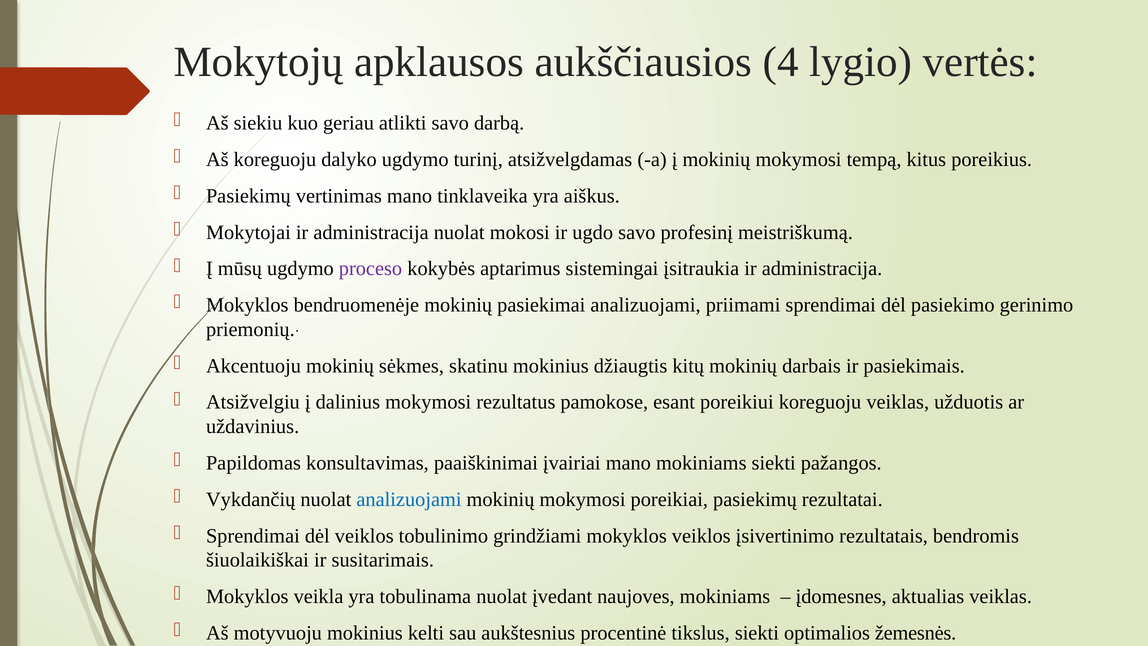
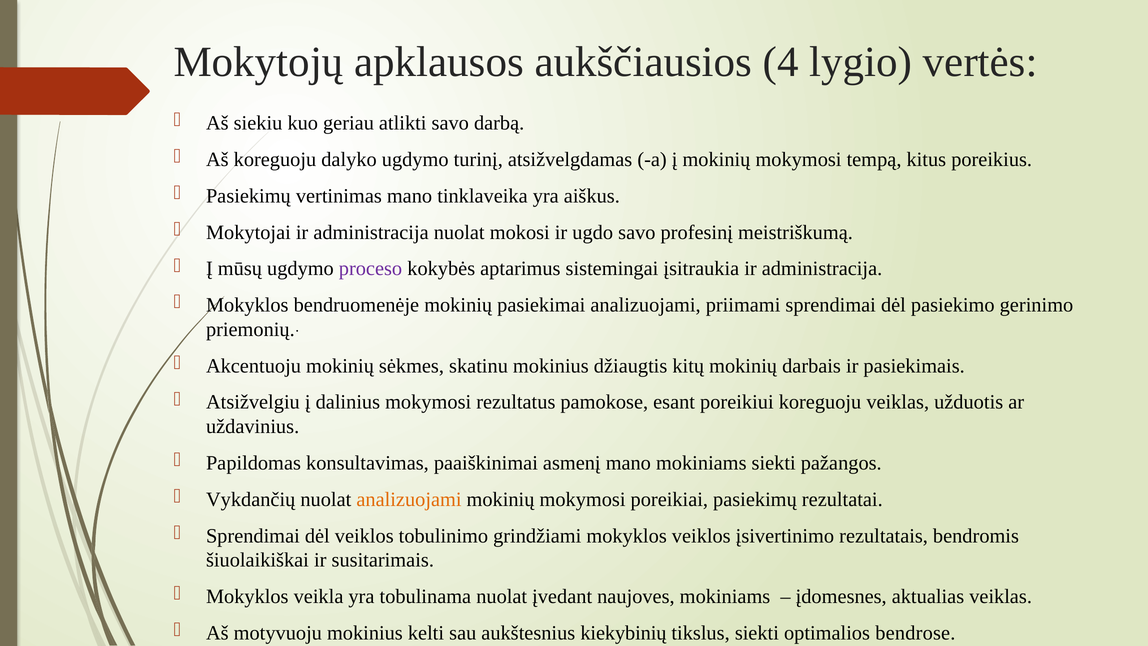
įvairiai: įvairiai -> asmenį (572, 463)
analizuojami colour: blue -> orange (409, 499)
procentinė: procentinė -> kiekybinių (623, 633)
žemesnės: žemesnės -> bendrose (915, 633)
